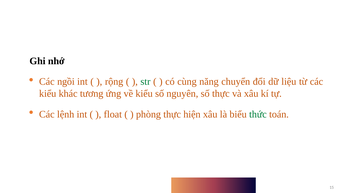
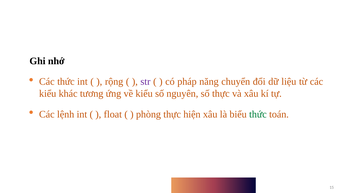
Các ngồi: ngồi -> thức (66, 81)
str colour: green -> purple (145, 81)
cùng: cùng -> pháp (187, 81)
